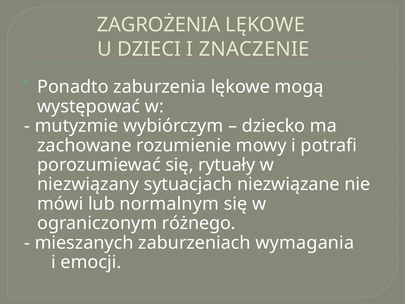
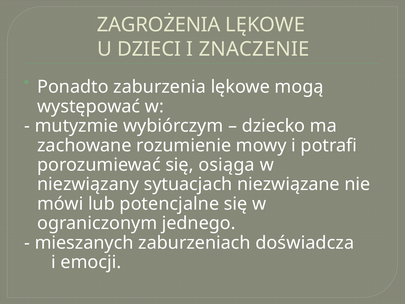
rytuały: rytuały -> osiąga (227, 165)
normalnym: normalnym -> potencjalne (169, 204)
różnego: różnego -> jednego (199, 223)
wymagania: wymagania -> doświadcza (305, 243)
